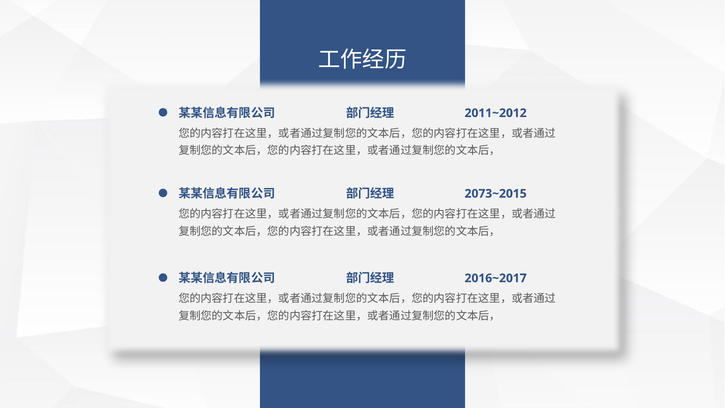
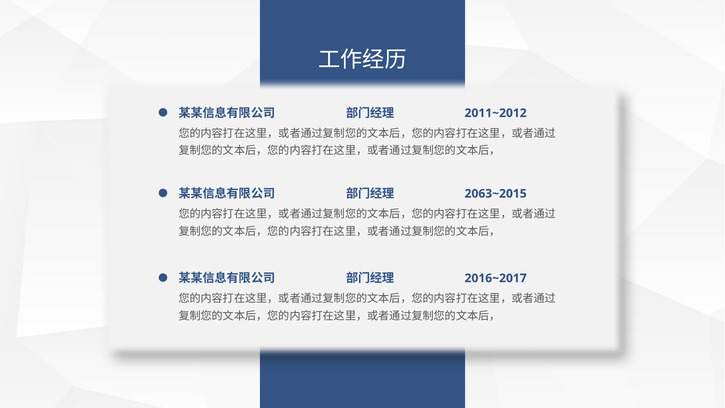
2073~2015: 2073~2015 -> 2063~2015 (496, 194)
